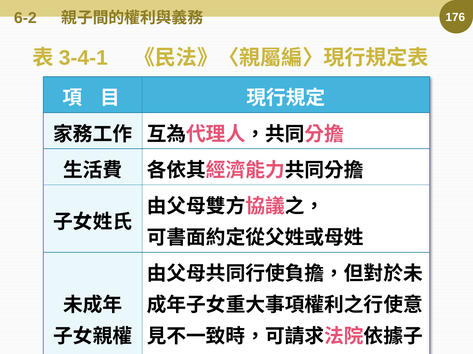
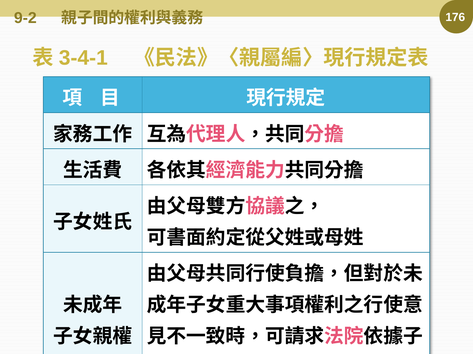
6-2: 6-2 -> 9-2 (25, 18)
